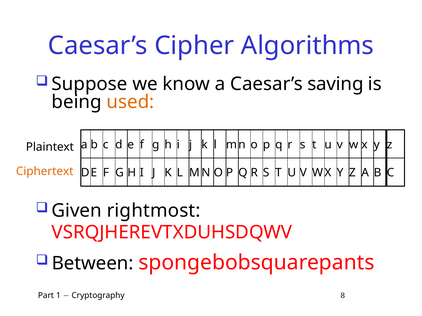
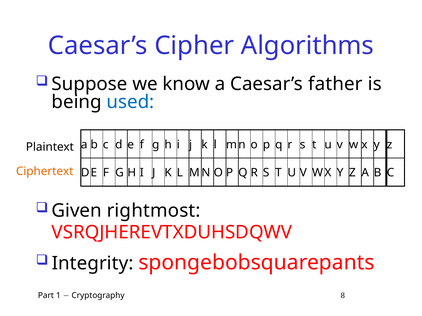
saving: saving -> father (335, 84)
used colour: orange -> blue (130, 102)
Between: Between -> Integrity (93, 264)
